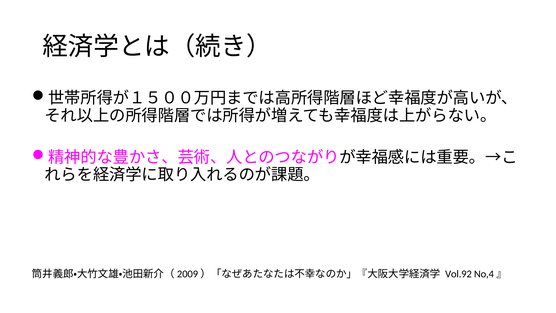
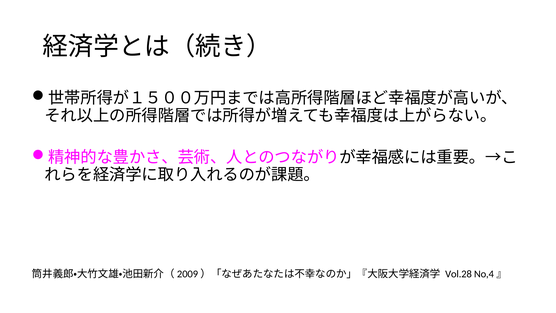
Vol.92: Vol.92 -> Vol.28 (458, 274)
